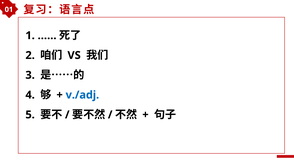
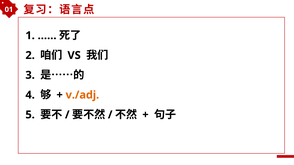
v./adj colour: blue -> orange (82, 95)
